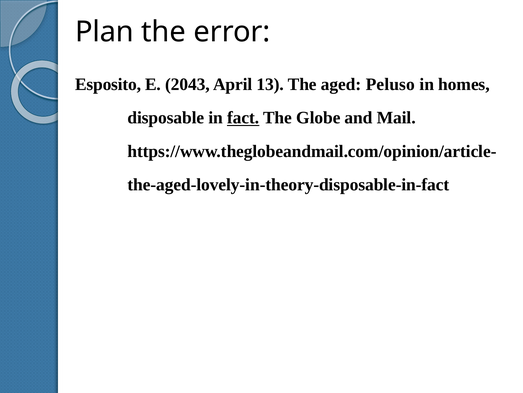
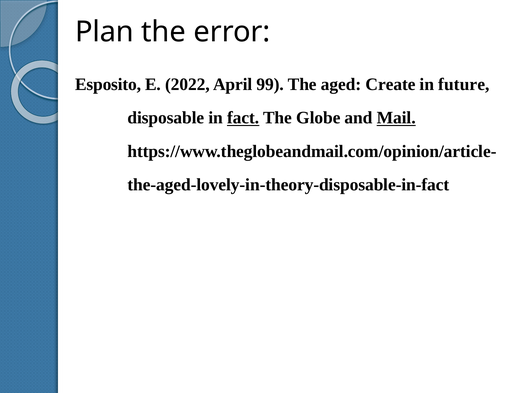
2043: 2043 -> 2022 (188, 84)
13: 13 -> 99 (270, 84)
Peluso: Peluso -> Create (390, 84)
homes: homes -> future (464, 84)
Mail underline: none -> present (396, 118)
